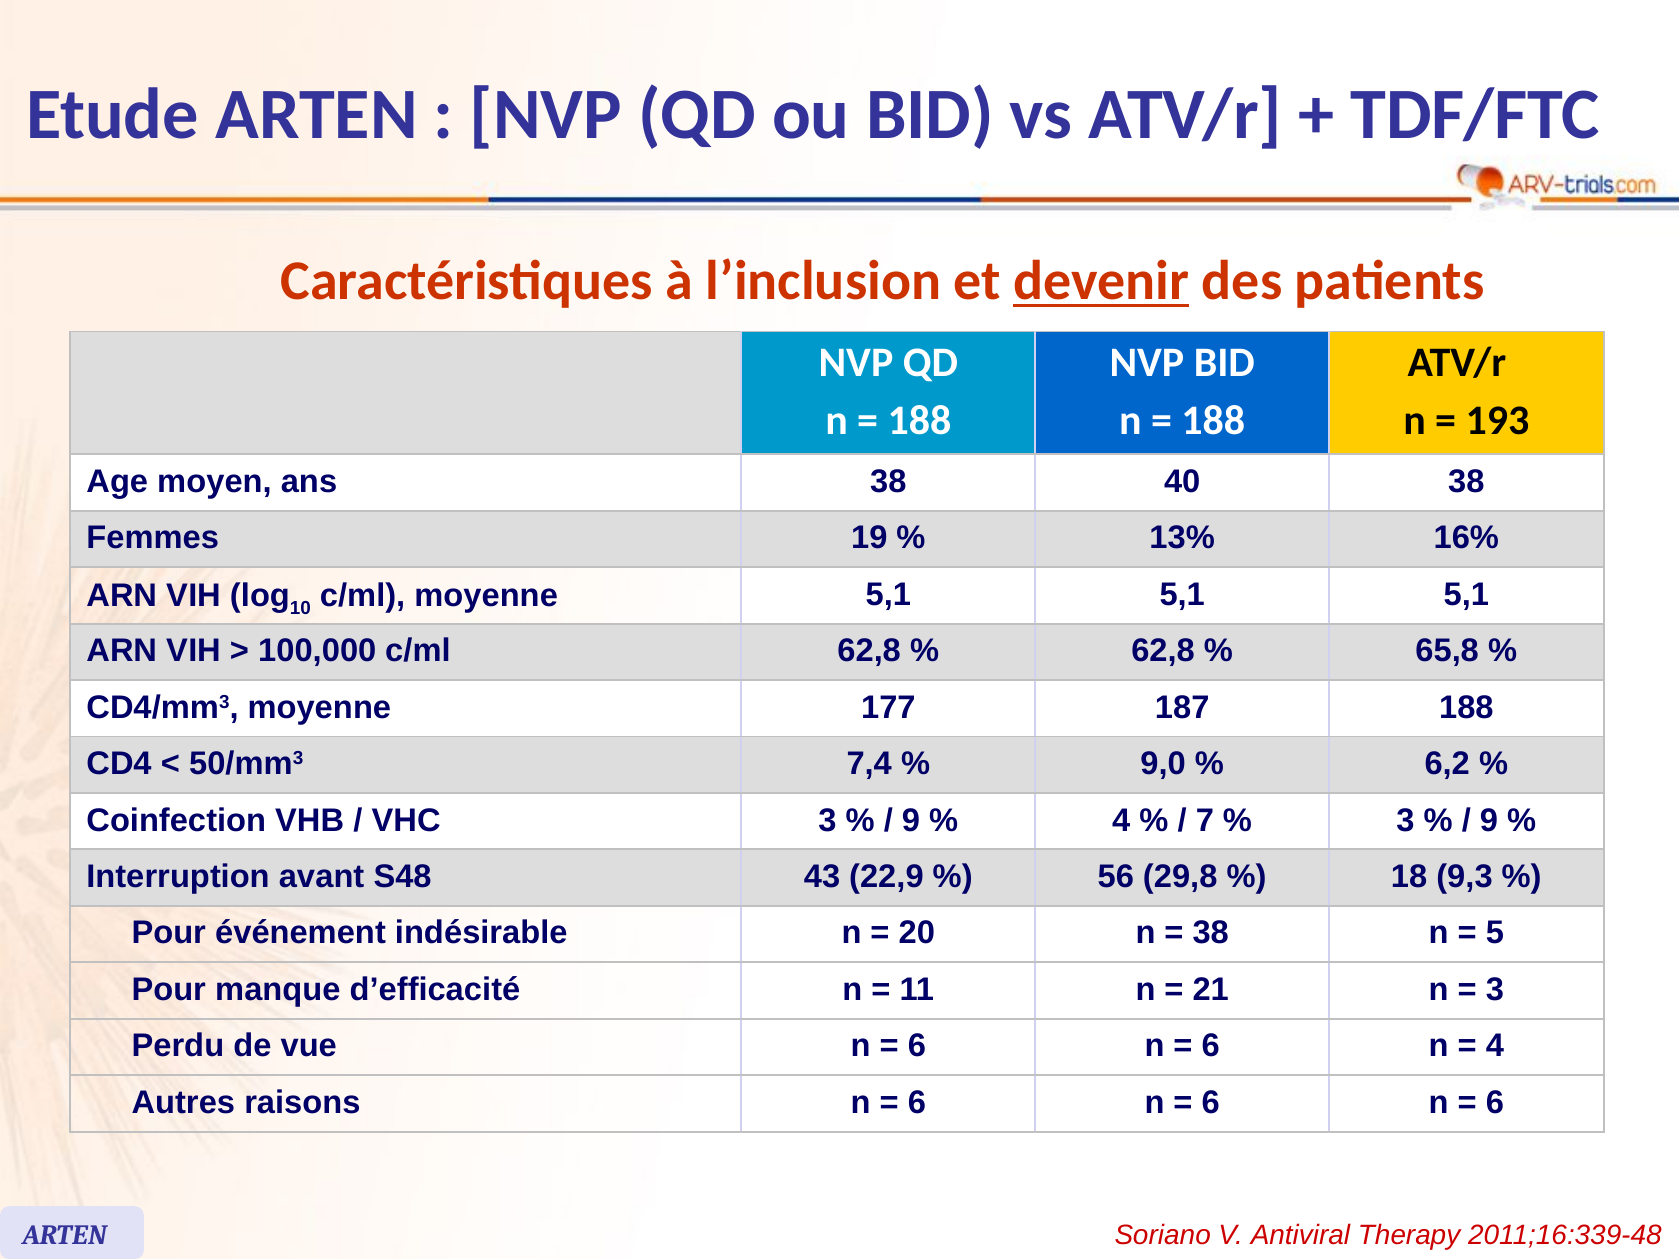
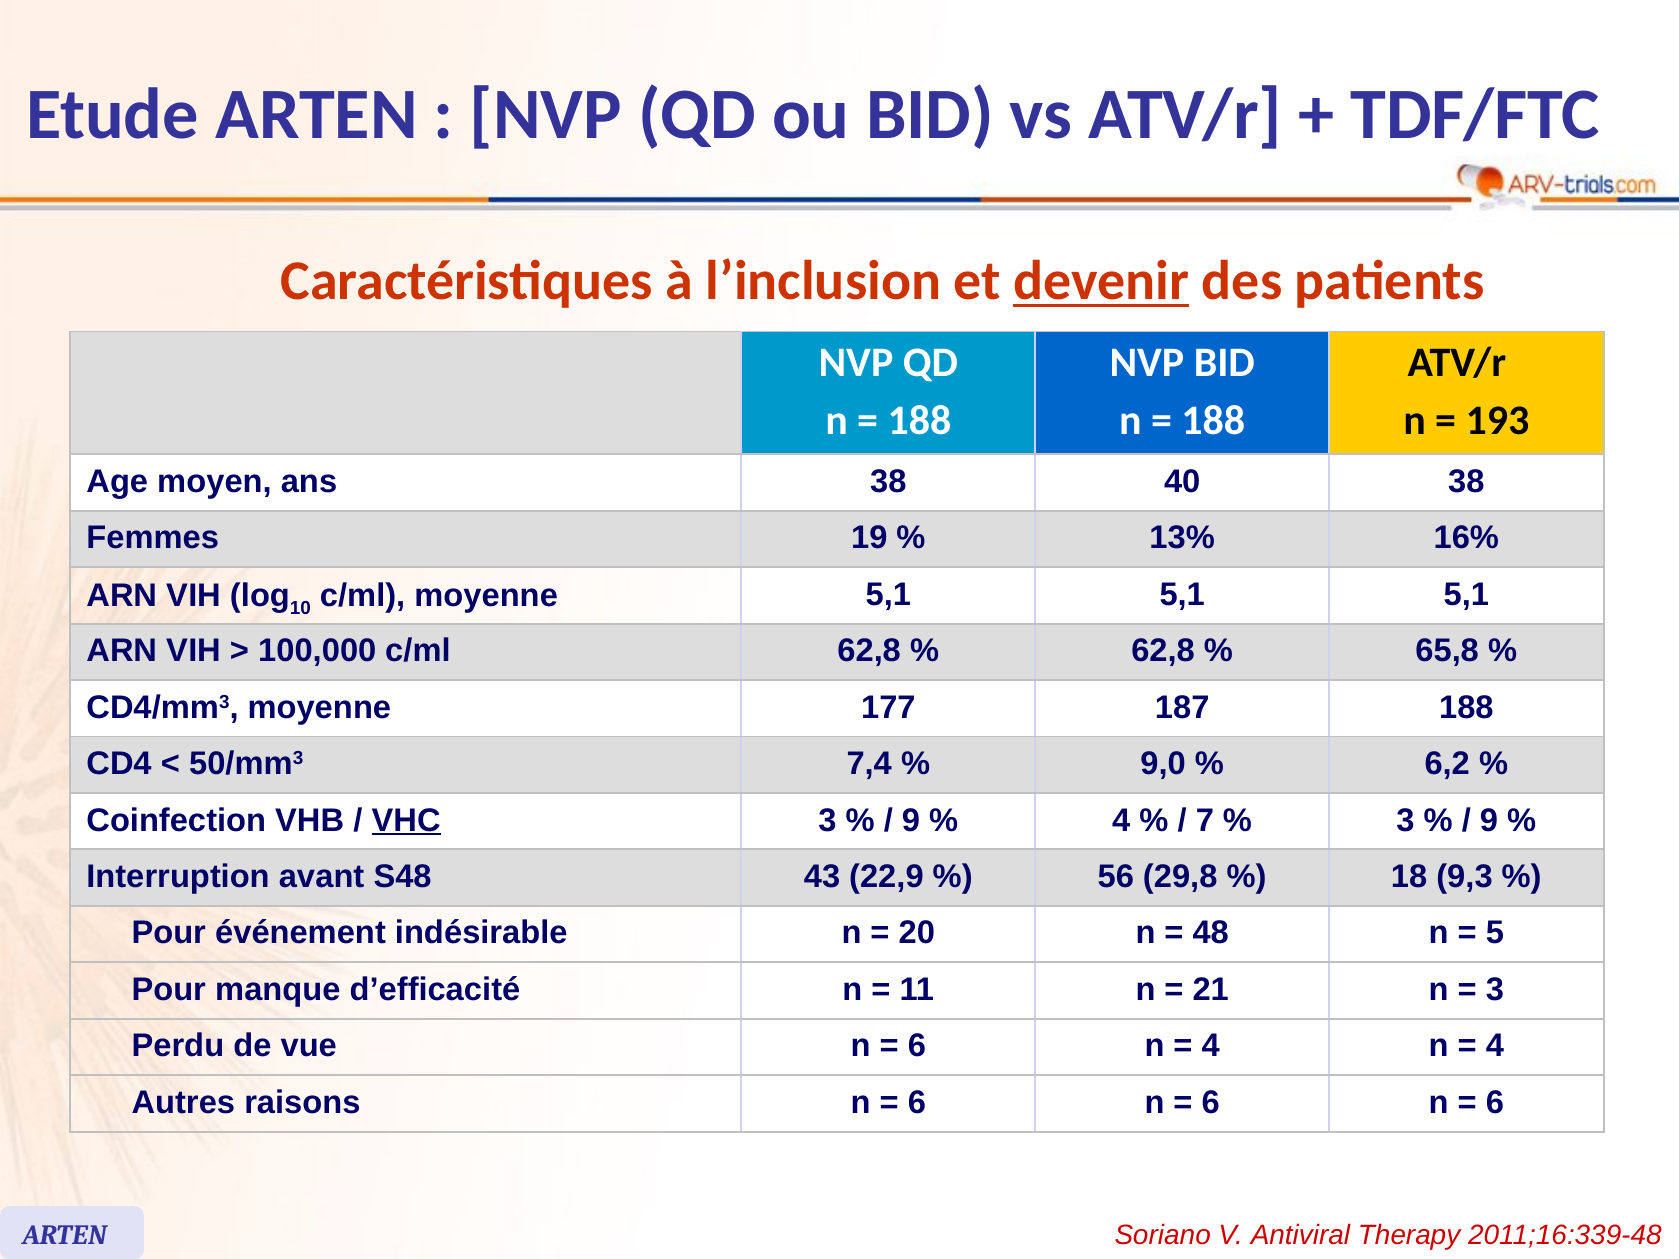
VHC underline: none -> present (406, 820)
38: 38 -> 48 (1211, 933)
6: 6 -> 4 (1211, 1046)
